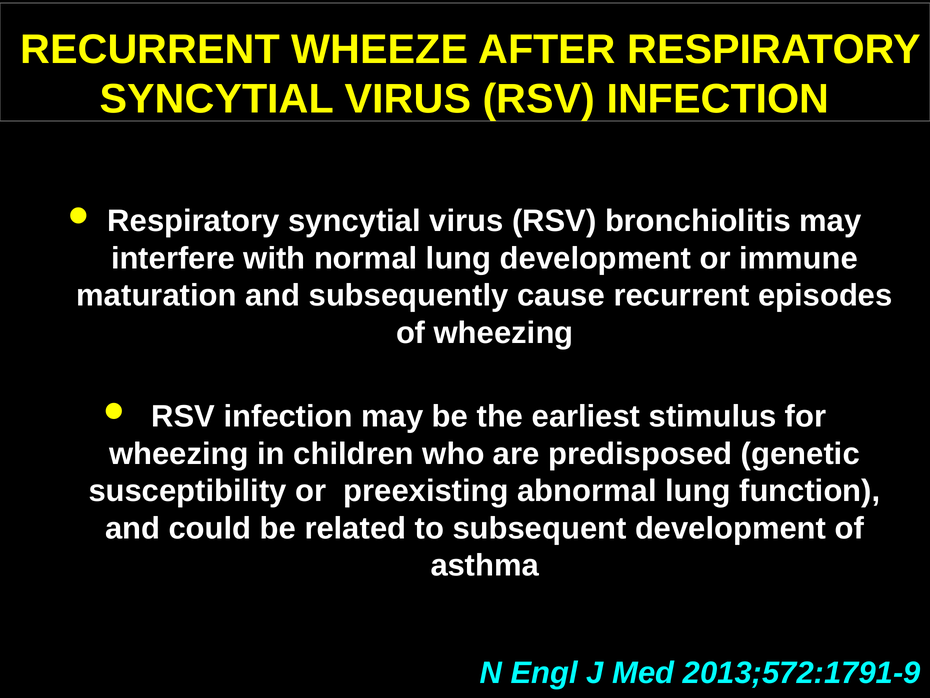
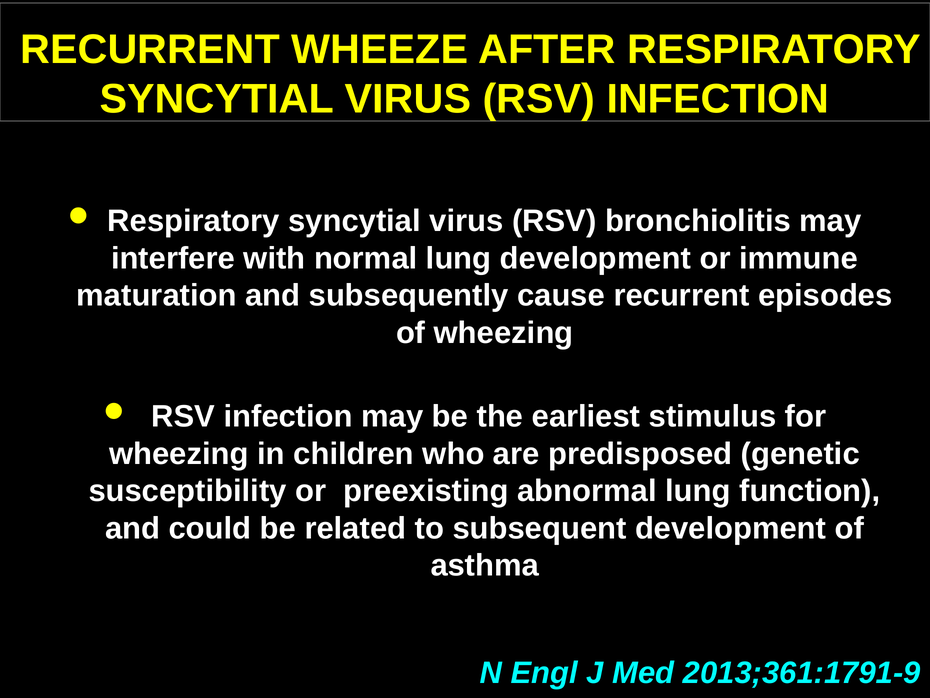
2013;572:1791-9: 2013;572:1791-9 -> 2013;361:1791-9 (802, 672)
